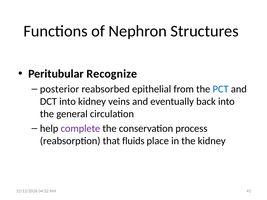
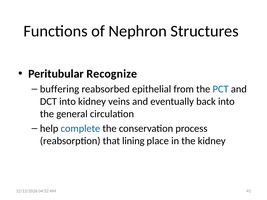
posterior: posterior -> buffering (60, 89)
complete colour: purple -> blue (80, 129)
fluids: fluids -> lining (133, 141)
